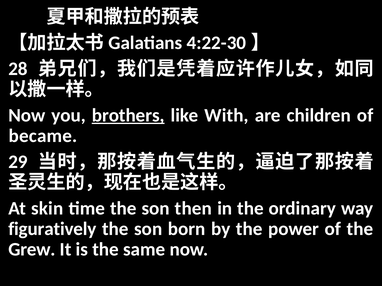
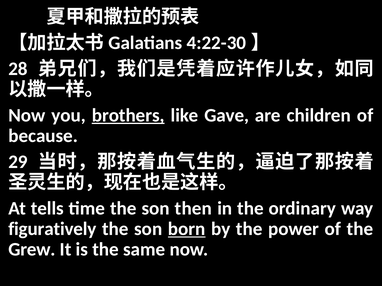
With: With -> Gave (227, 115)
became: became -> because (43, 136)
skin: skin -> tells (47, 209)
born underline: none -> present (187, 229)
